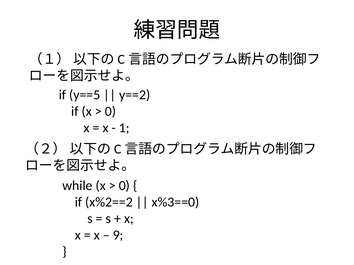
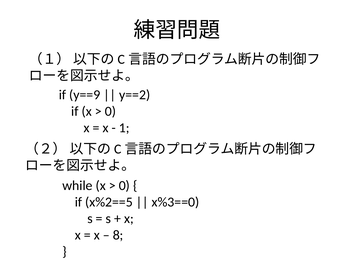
y==5: y==5 -> y==9 (85, 95)
x%2==2: x%2==2 -> x%2==5 (109, 202)
9: 9 -> 8 (118, 236)
